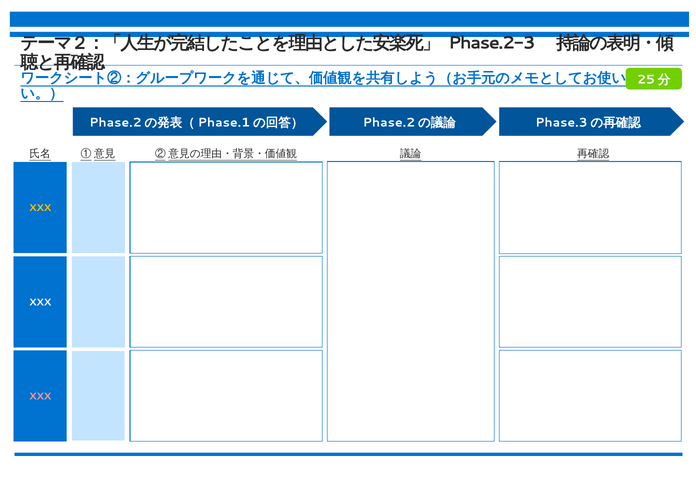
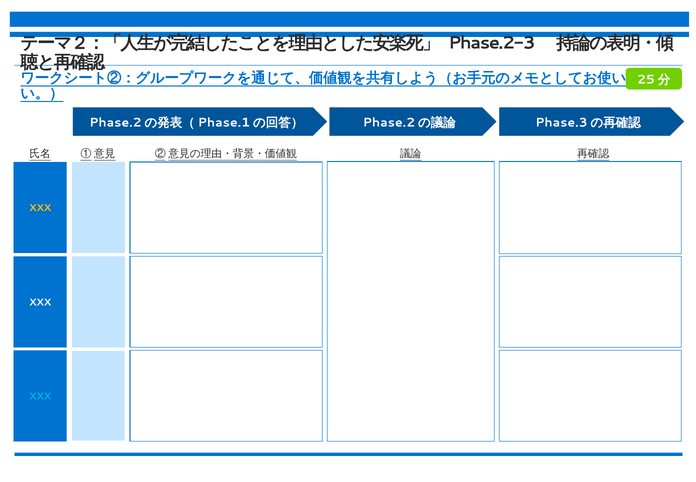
XXX colour: pink -> light blue (40, 396)
